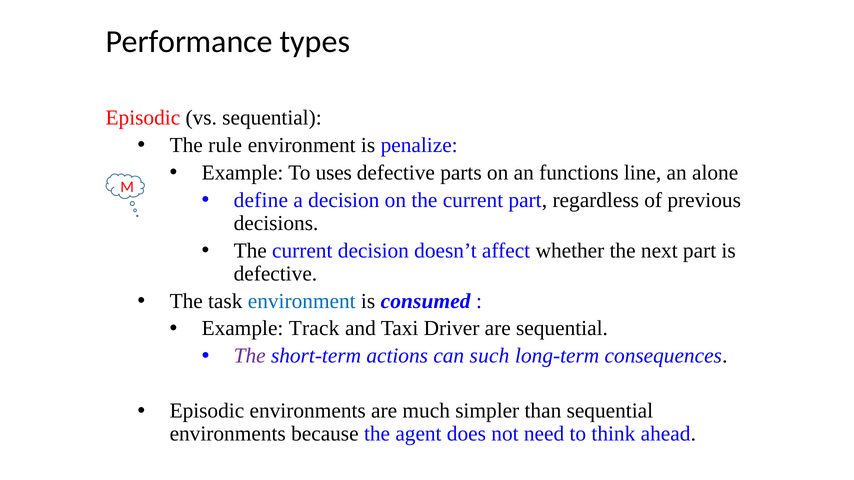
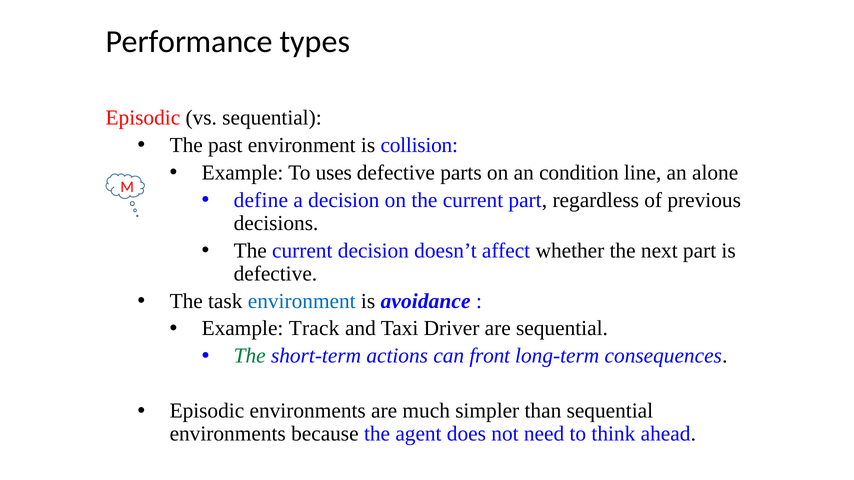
rule: rule -> past (225, 145)
penalize: penalize -> collision (419, 145)
functions: functions -> condition (579, 173)
consumed: consumed -> avoidance (426, 301)
The colour: purple -> green (250, 356)
such: such -> front (490, 356)
